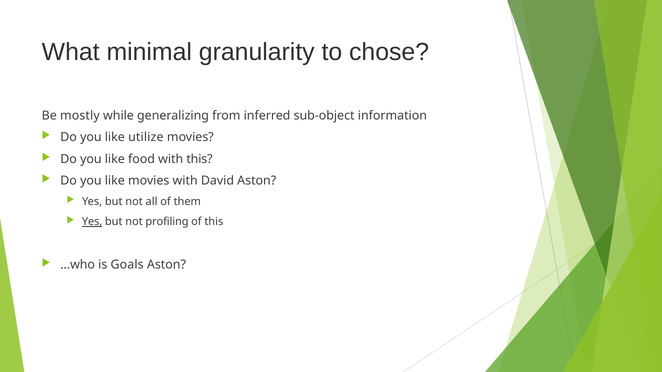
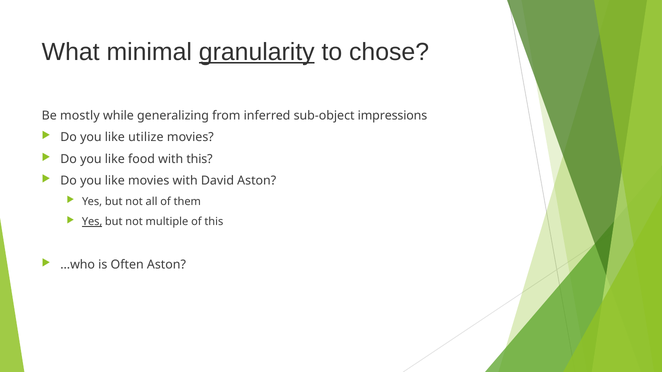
granularity underline: none -> present (257, 52)
information: information -> impressions (392, 116)
profiling: profiling -> multiple (167, 222)
Goals: Goals -> Often (127, 265)
